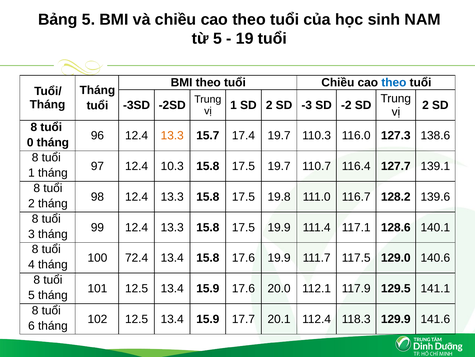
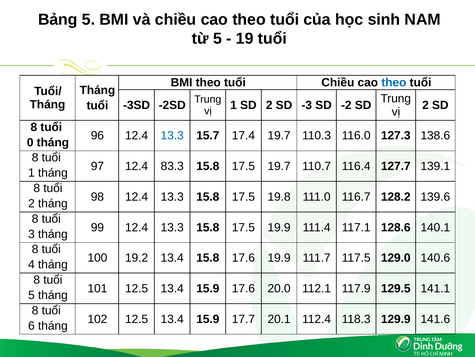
13.3 colour: orange -> blue (172, 135)
10.3: 10.3 -> 83.3 (172, 166)
72.4: 72.4 -> 19.2 (137, 257)
